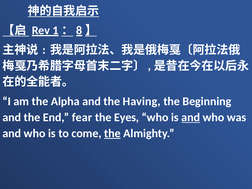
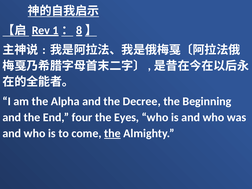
Having: Having -> Decree (142, 101)
fear: fear -> four (82, 117)
and underline: present -> none (191, 117)
